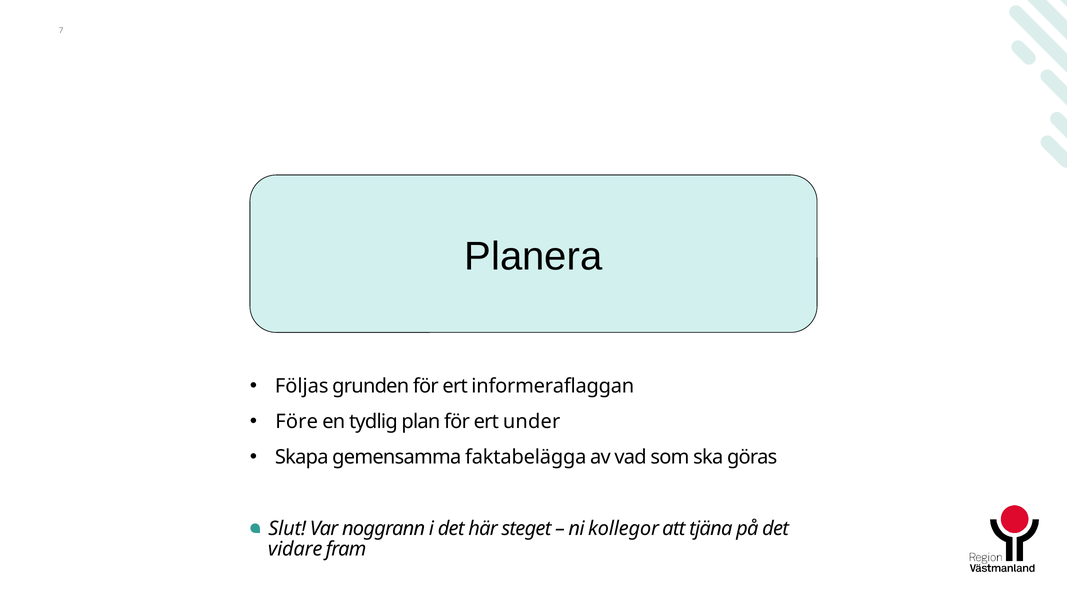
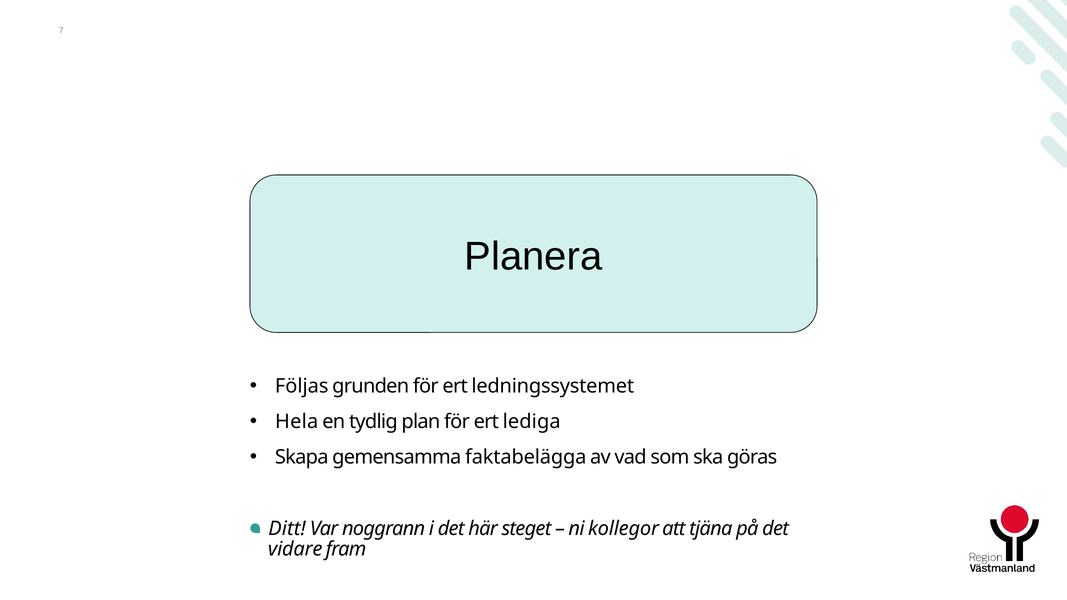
informeraflaggan: informeraflaggan -> ledningssystemet (553, 386)
Före: Före -> Hela (297, 422)
under: under -> lediga (532, 422)
Slut: Slut -> Ditt (287, 529)
